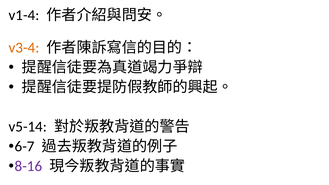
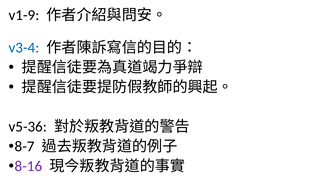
v1-4: v1-4 -> v1-9 (24, 15)
v3-4 colour: orange -> blue (24, 48)
v5-14: v5-14 -> v5-36 (28, 127)
6-7: 6-7 -> 8-7 (25, 146)
